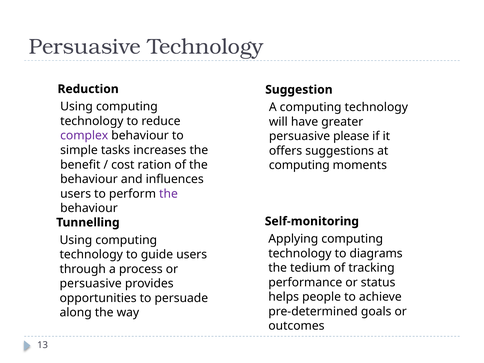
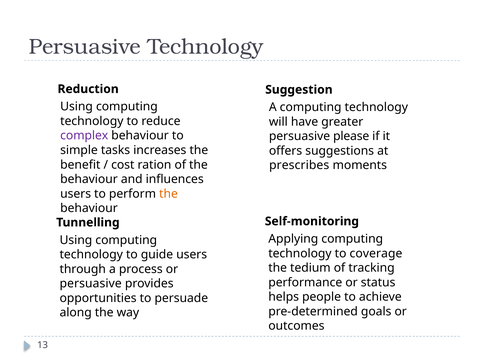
computing: computing -> prescribes (299, 165)
the colour: purple -> orange (168, 194)
diagrams: diagrams -> coverage (376, 253)
